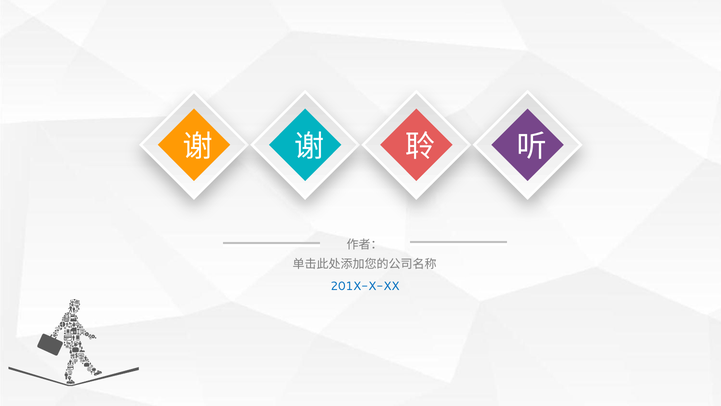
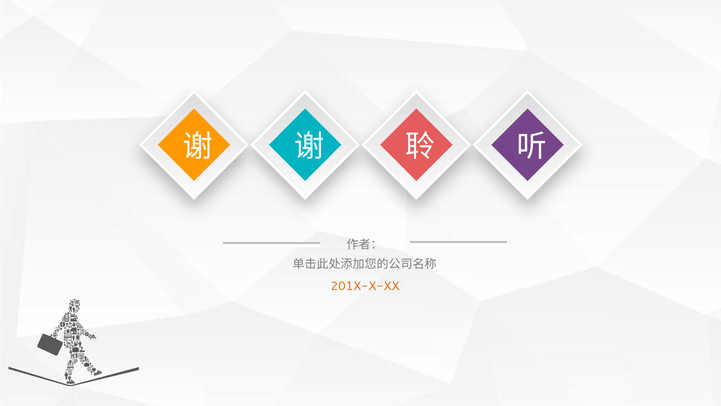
201X-X-XX colour: blue -> orange (365, 286)
